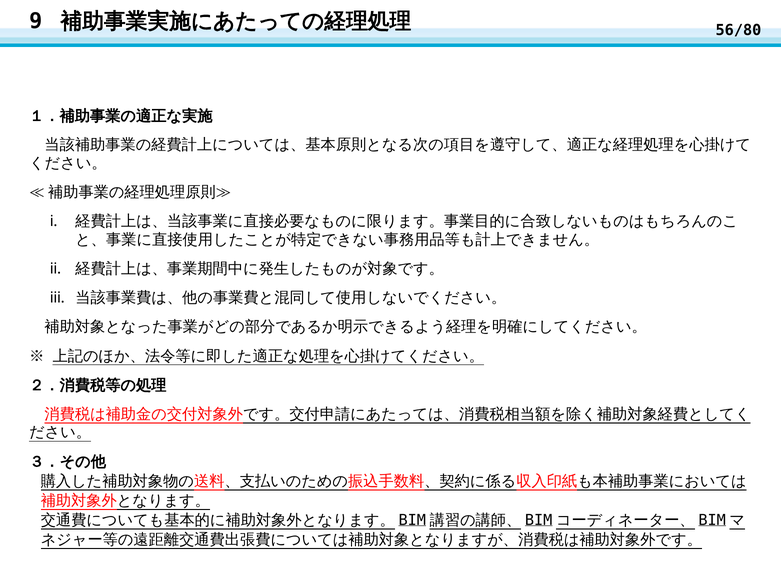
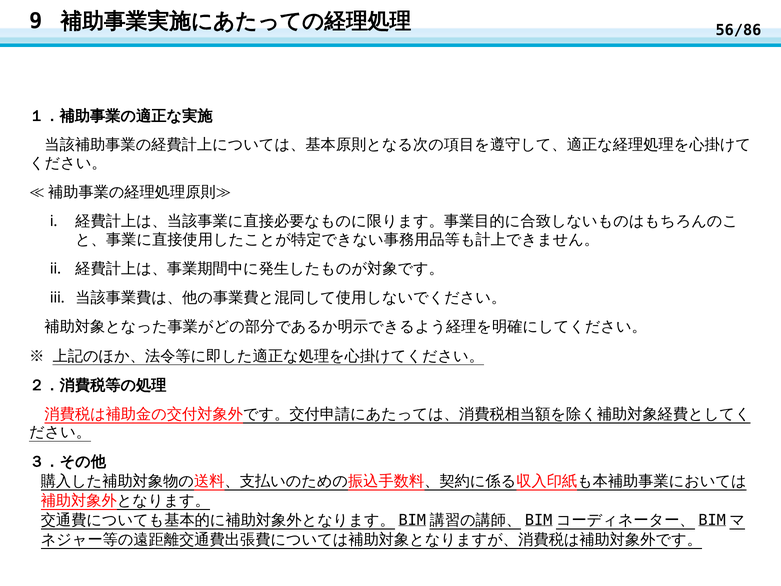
56/80: 56/80 -> 56/86 (738, 30)
